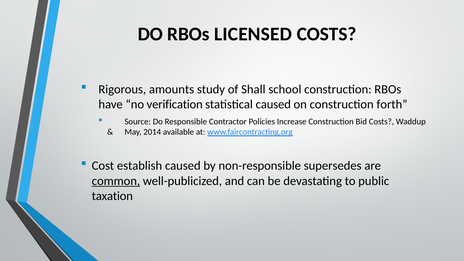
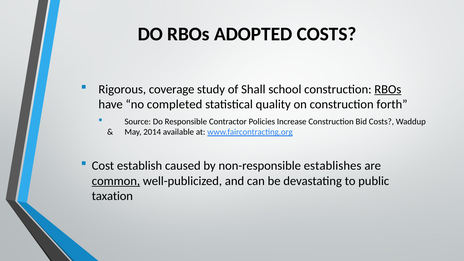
LICENSED: LICENSED -> ADOPTED (253, 34)
amounts: amounts -> coverage (172, 89)
RBOs underline: none -> present (388, 89)
verification: verification -> completed (175, 104)
statistical caused: caused -> quality (273, 104)
supersedes: supersedes -> establishes (333, 166)
